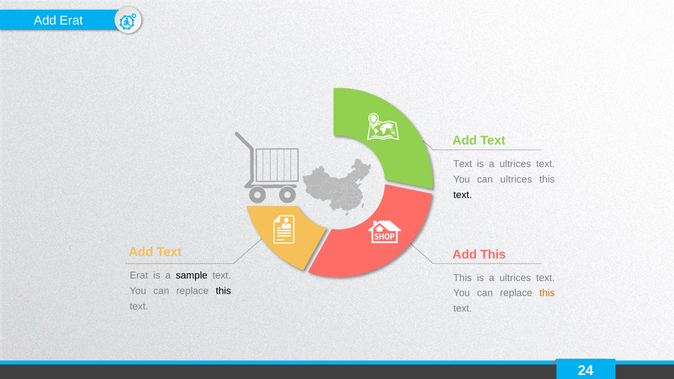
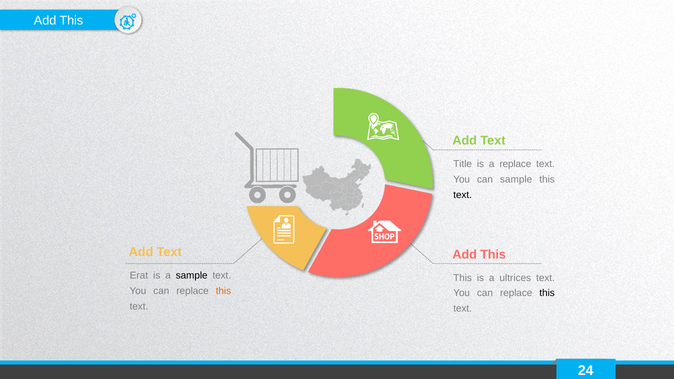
Erat: Erat -> This (71, 20)
Text: Text -> Title (463, 164)
ultrices: ultrices -> replace (515, 164)
can ultrices: ultrices -> sample (516, 180)
this colour: black -> orange (223, 291)
this colour: orange -> black (547, 293)
